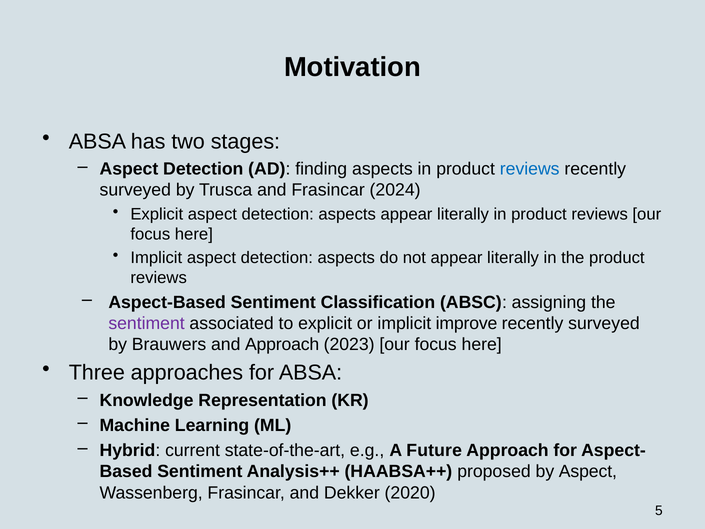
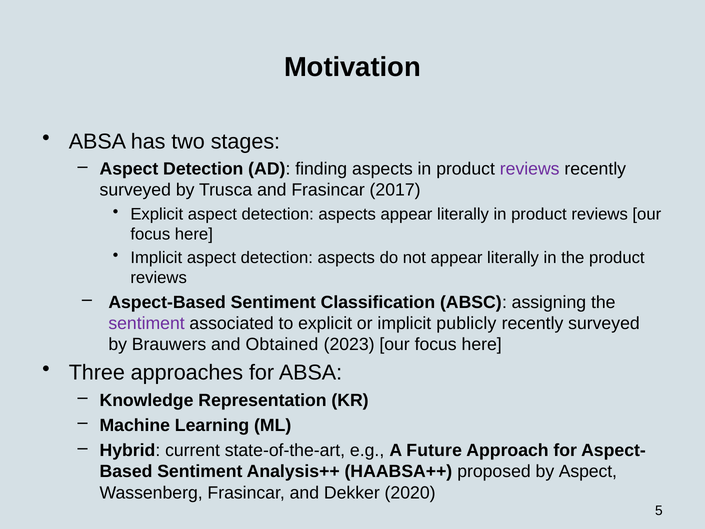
reviews colour: blue -> purple (530, 169)
2024: 2024 -> 2017 (395, 190)
improve: improve -> publicly (466, 323)
and Approach: Approach -> Obtained (282, 344)
